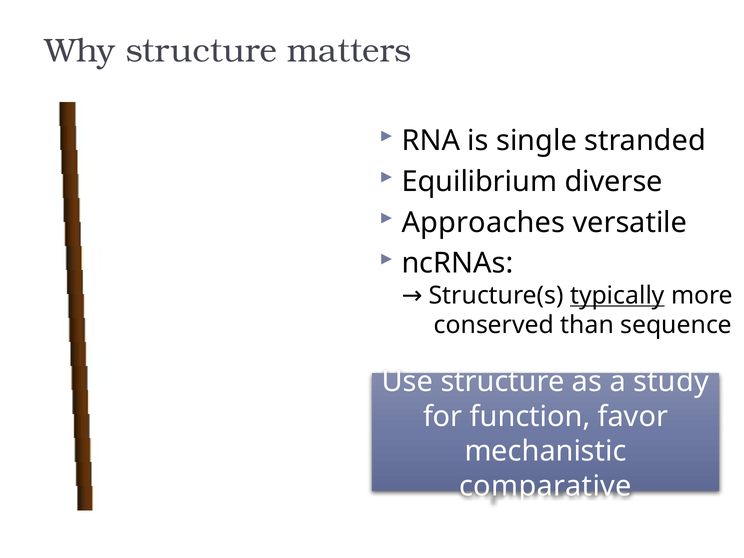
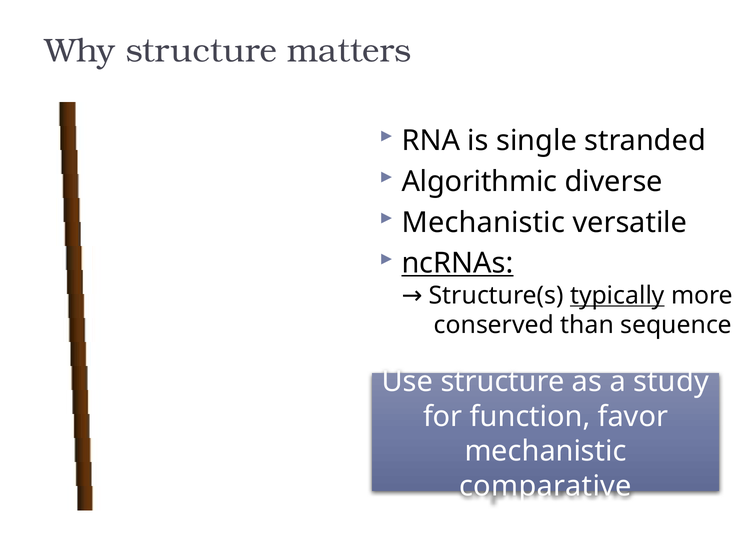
Equilibrium: Equilibrium -> Algorithmic (479, 182)
Approaches: Approaches -> Mechanistic (483, 223)
ncRNAs underline: none -> present (457, 263)
